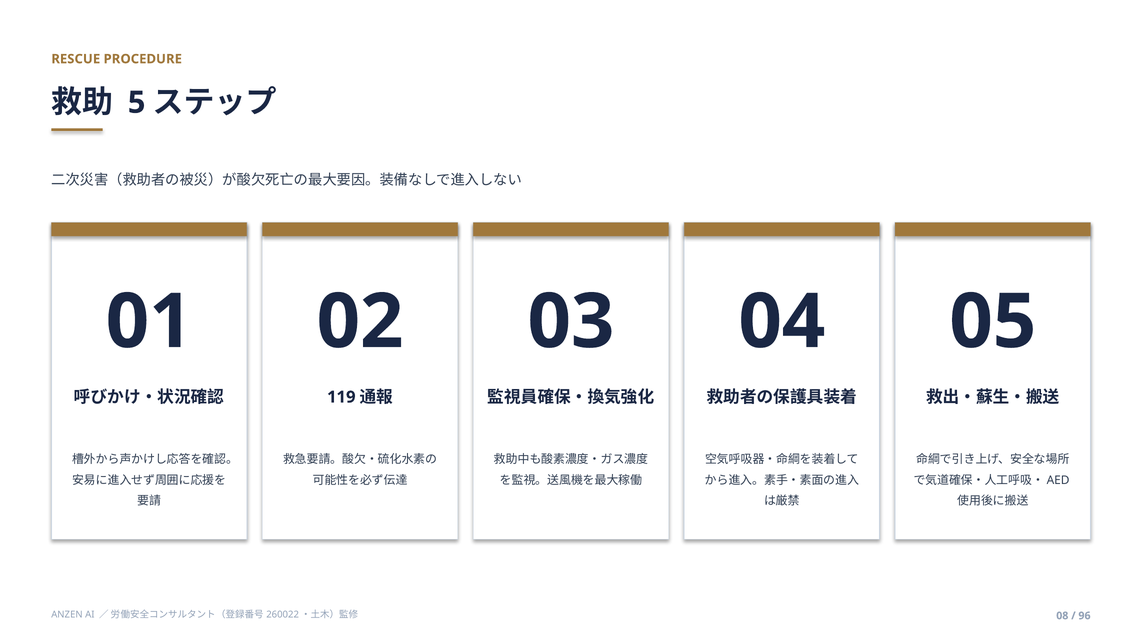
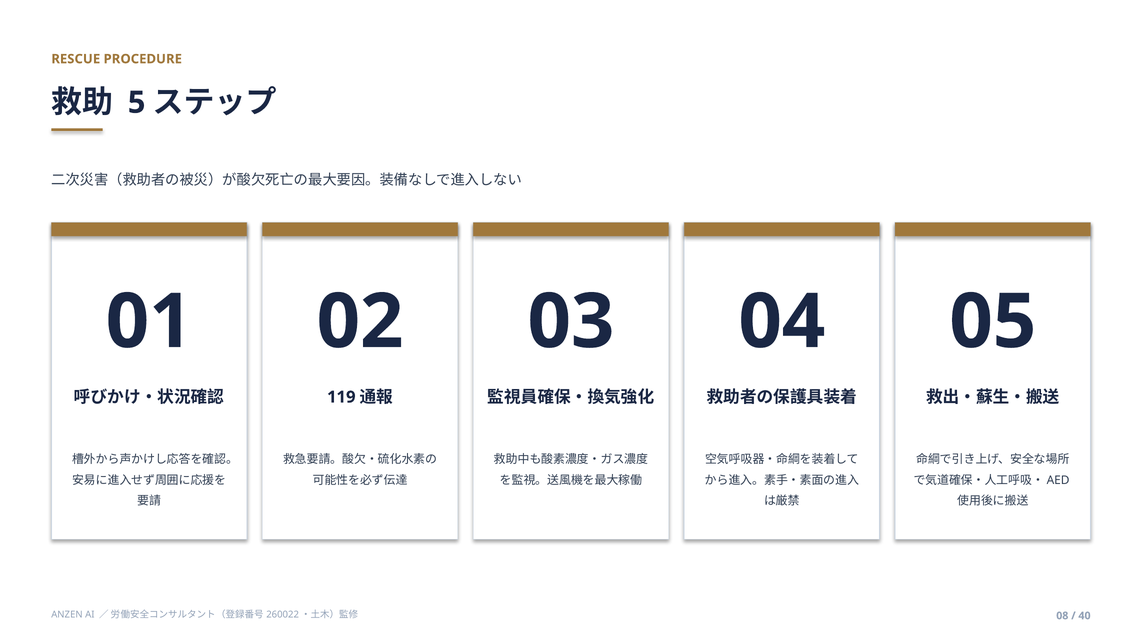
96: 96 -> 40 (1084, 616)
